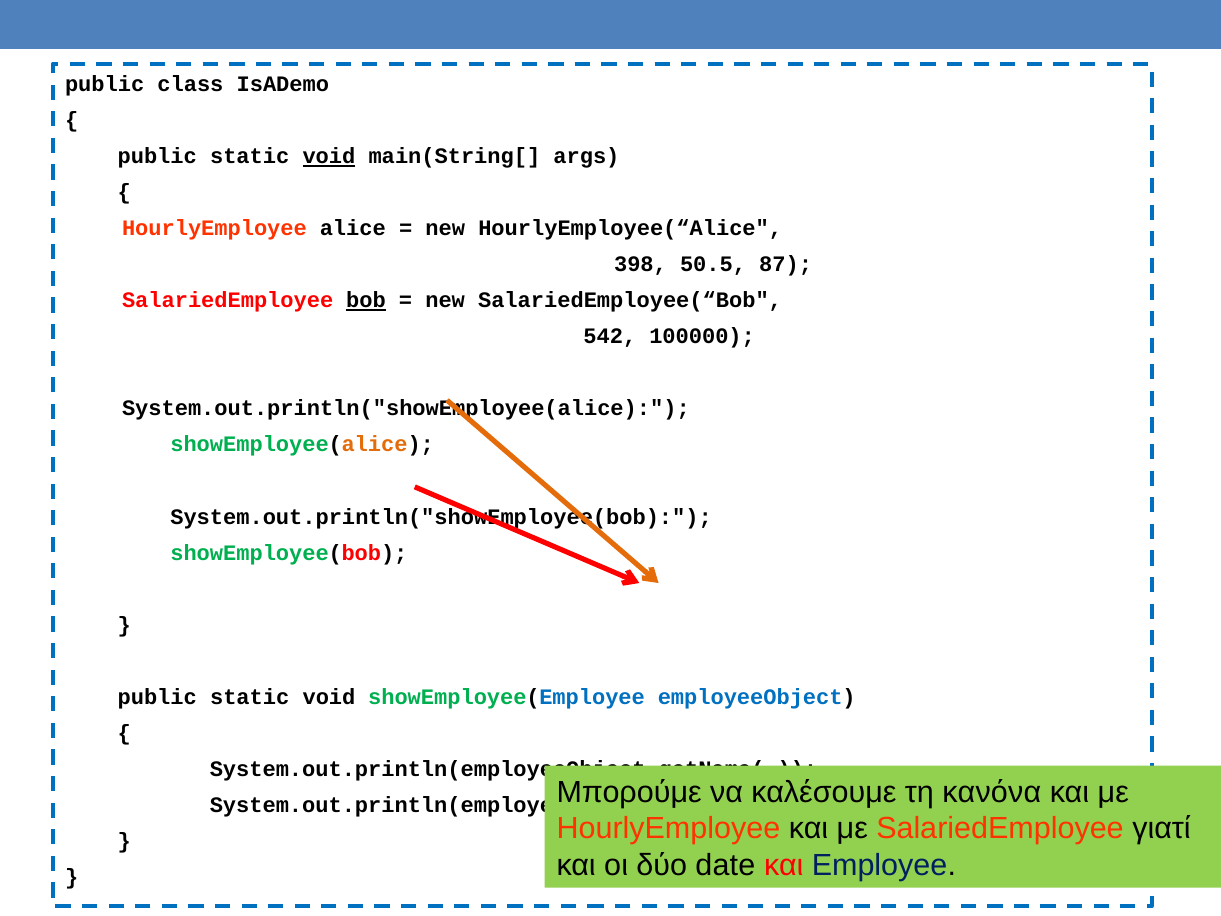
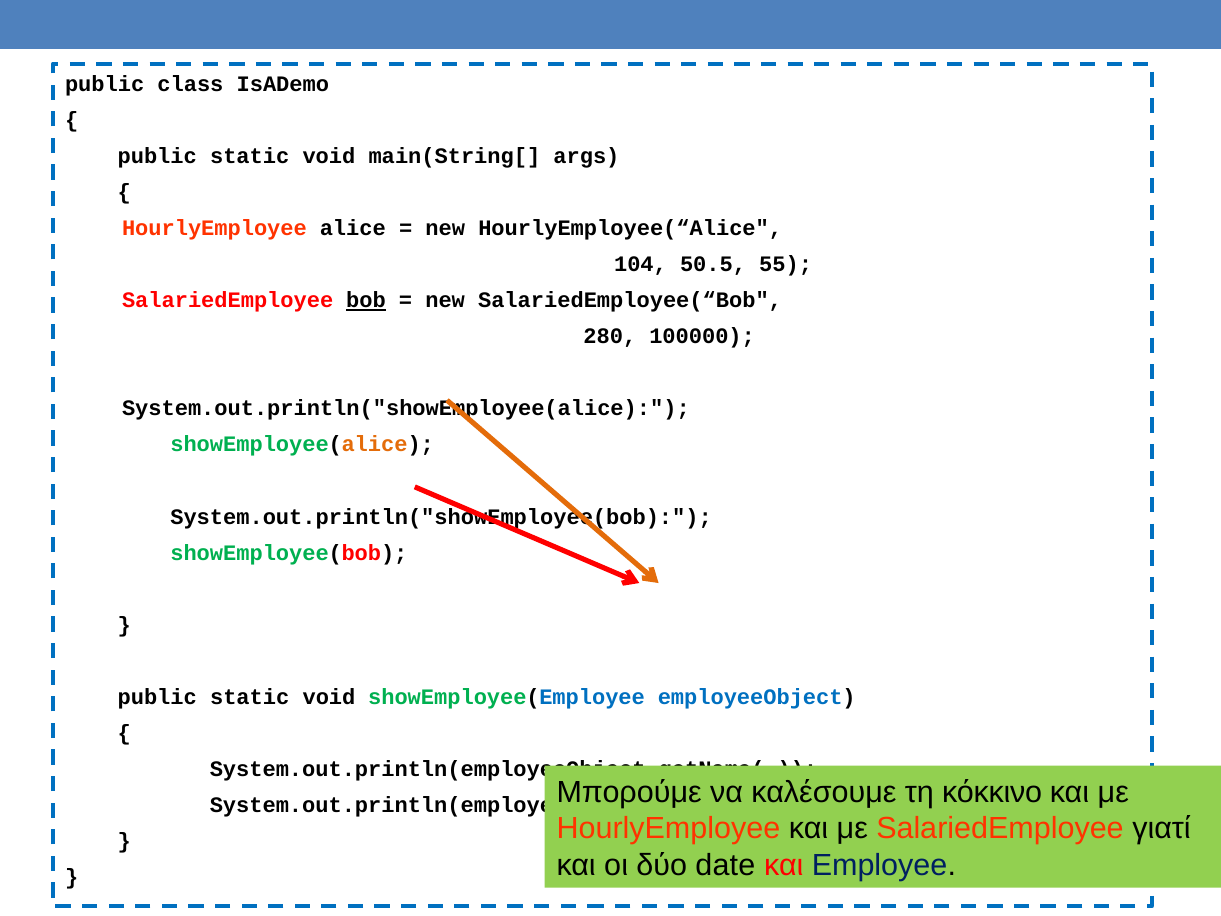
void underline: present -> none (329, 157)
398: 398 -> 104 (641, 265)
87: 87 -> 55 (786, 265)
542: 542 -> 280 (610, 337)
κανόνα: κανόνα -> κόκκινο (992, 792)
